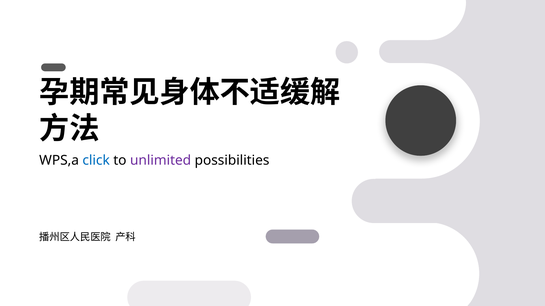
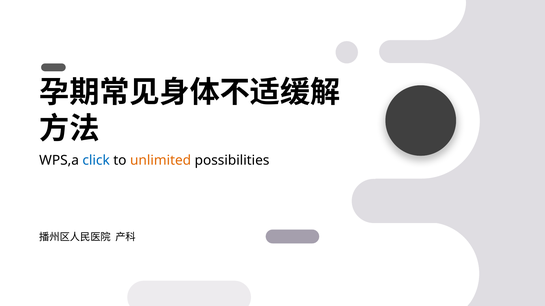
unlimited colour: purple -> orange (161, 161)
